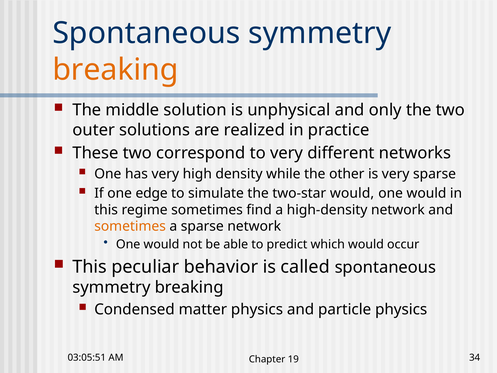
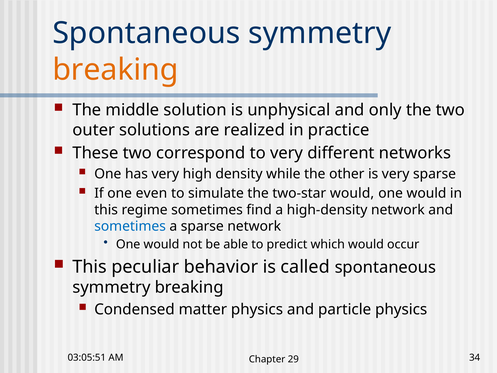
edge: edge -> even (151, 193)
sometimes colour: orange -> blue (130, 226)
19: 19 -> 29 (293, 359)
